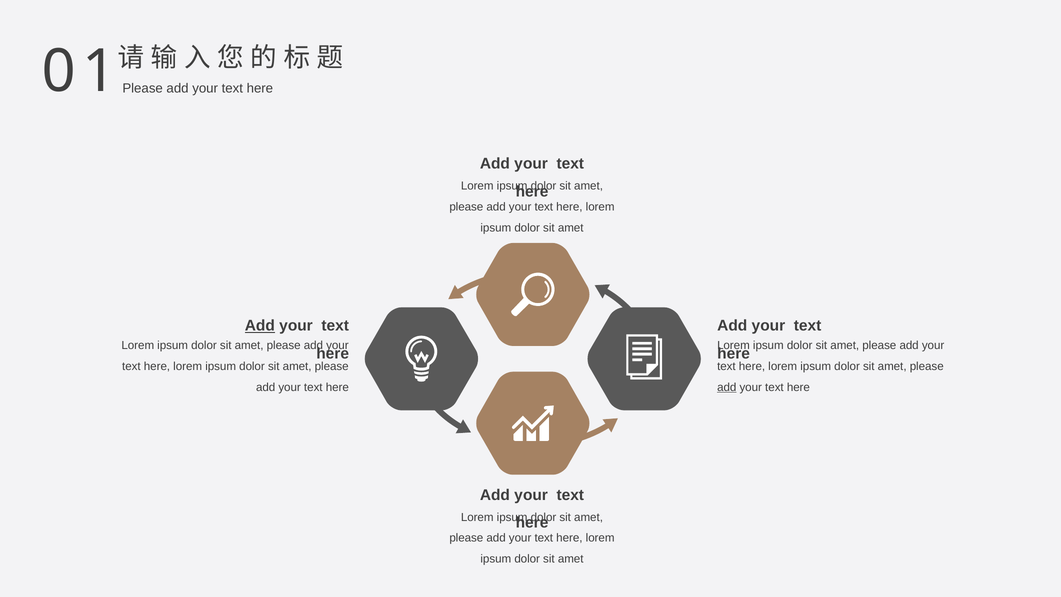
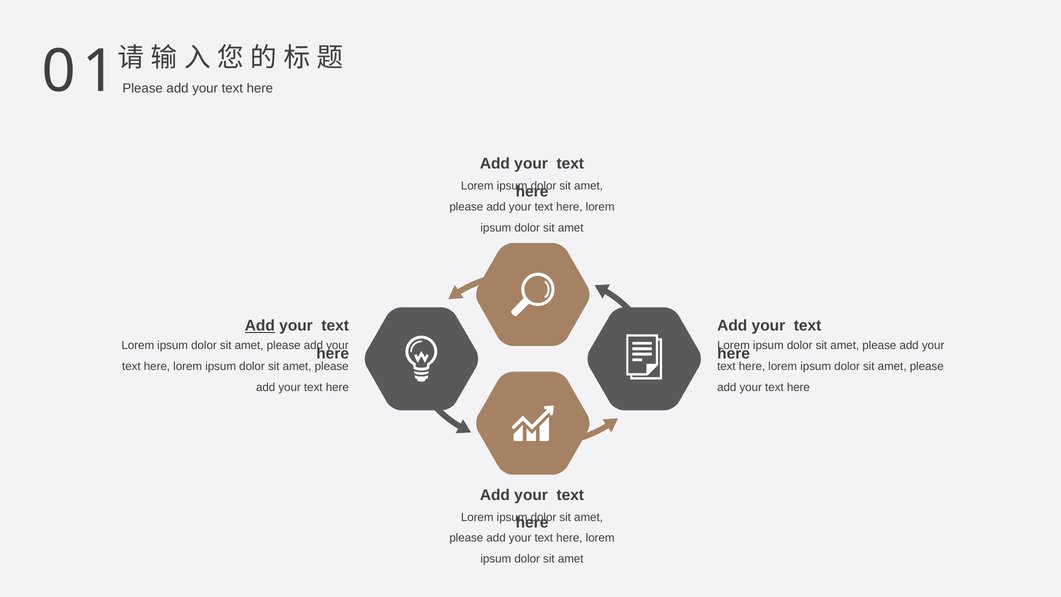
add underline: present -> none (727, 387)
